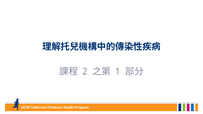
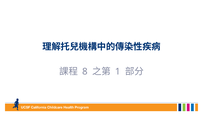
2: 2 -> 8 (85, 72)
